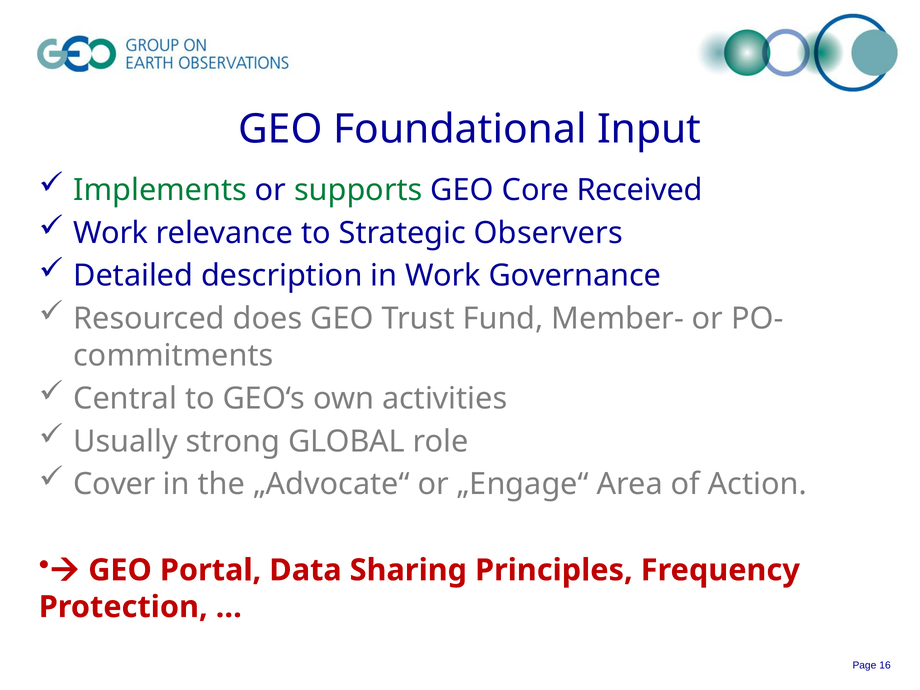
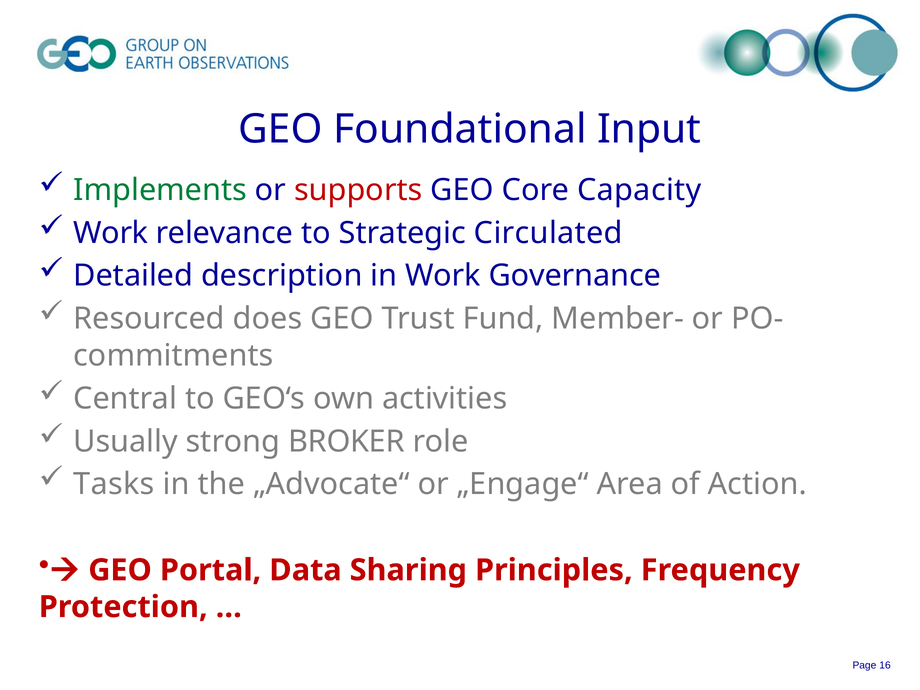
supports colour: green -> red (358, 190)
Received: Received -> Capacity (639, 190)
Observers: Observers -> Circulated (548, 233)
GLOBAL: GLOBAL -> BROKER (346, 441)
Cover: Cover -> Tasks (114, 484)
